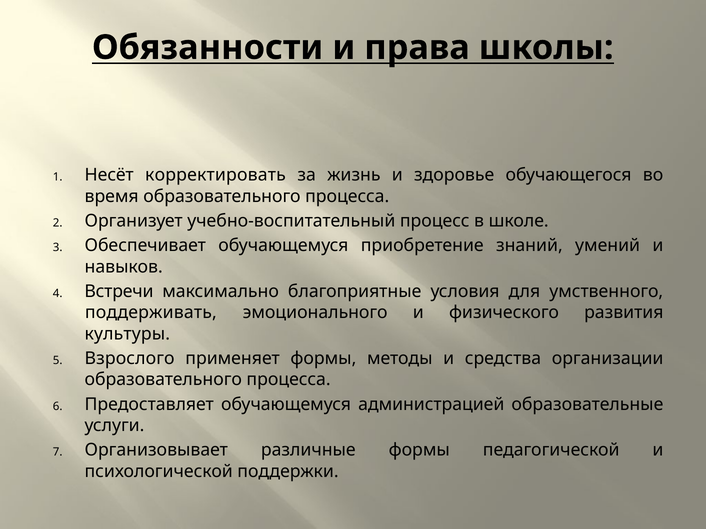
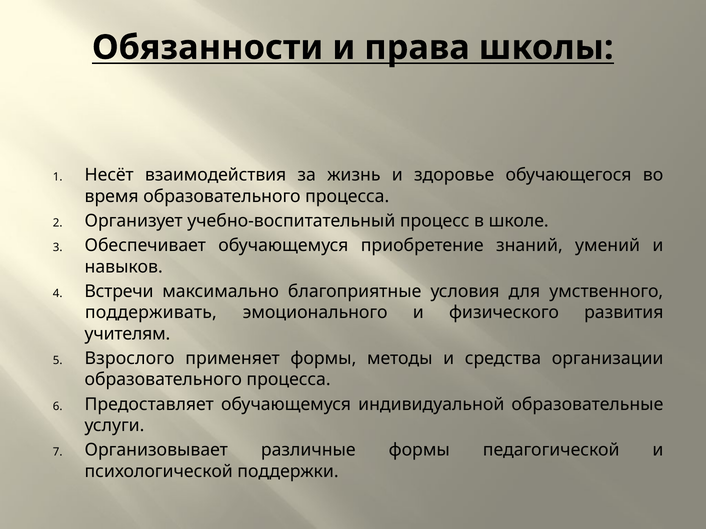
корректировать: корректировать -> взаимодействия (216, 175)
культуры: культуры -> учителям (127, 334)
администрацией: администрацией -> индивидуальной (431, 405)
